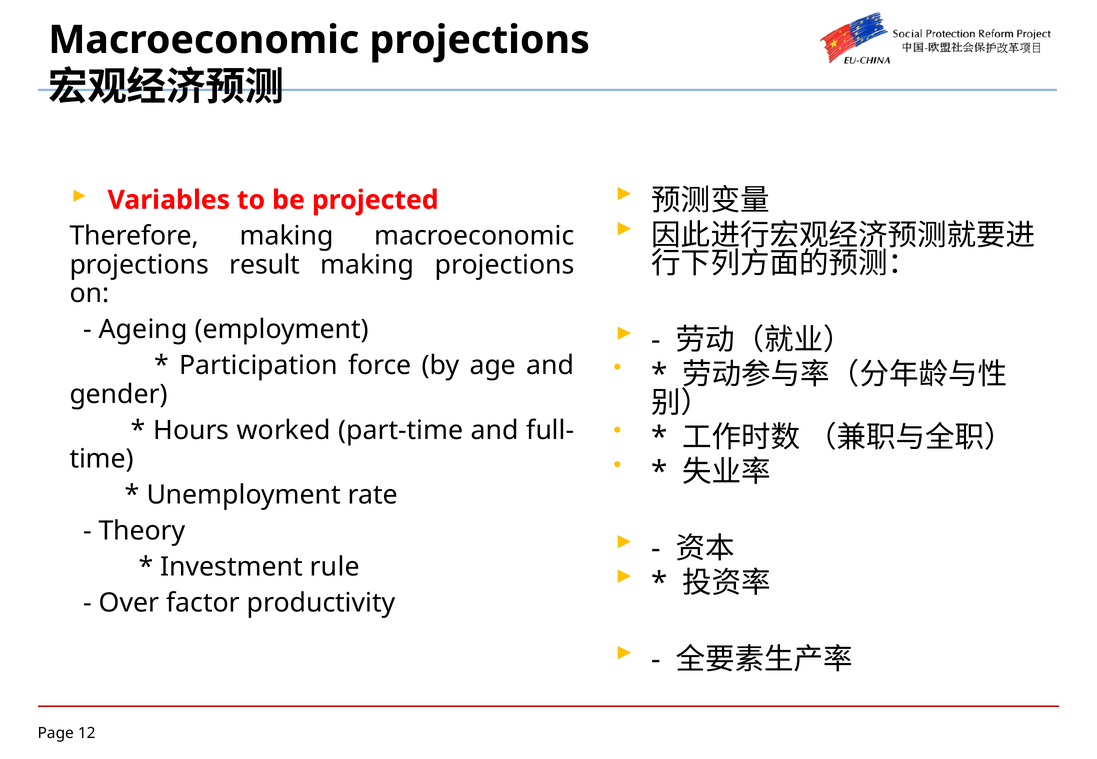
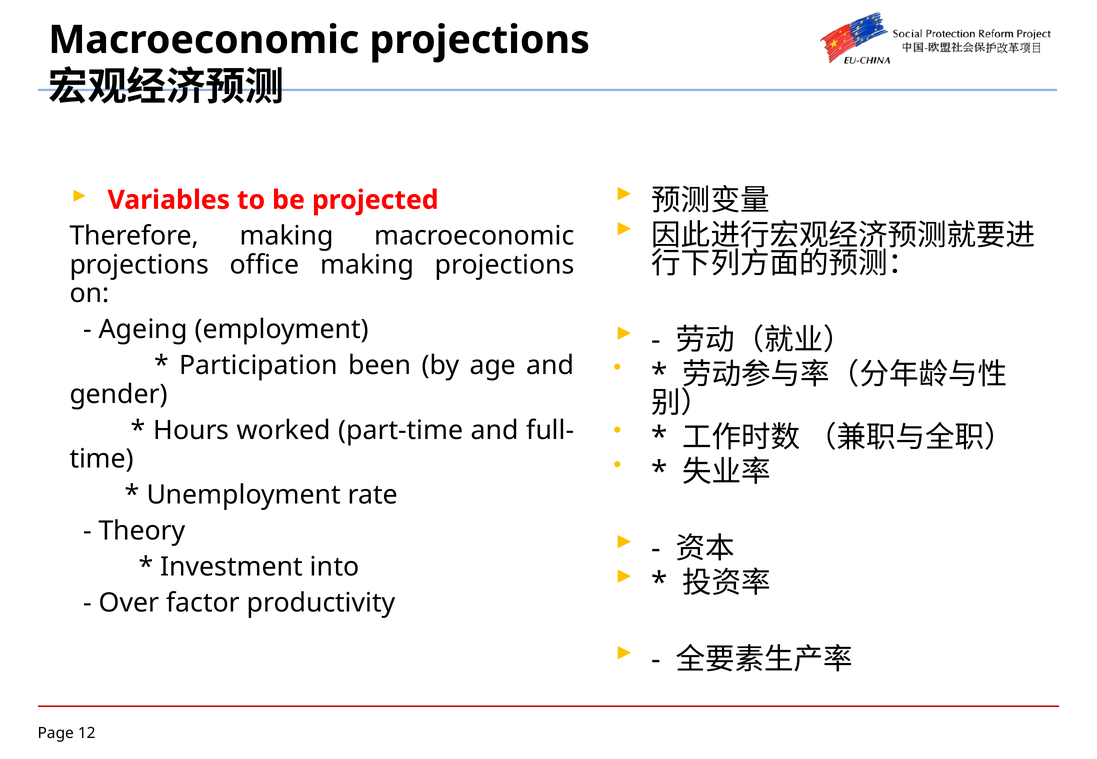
result: result -> office (265, 265)
force: force -> been (380, 366)
rule: rule -> into (335, 567)
